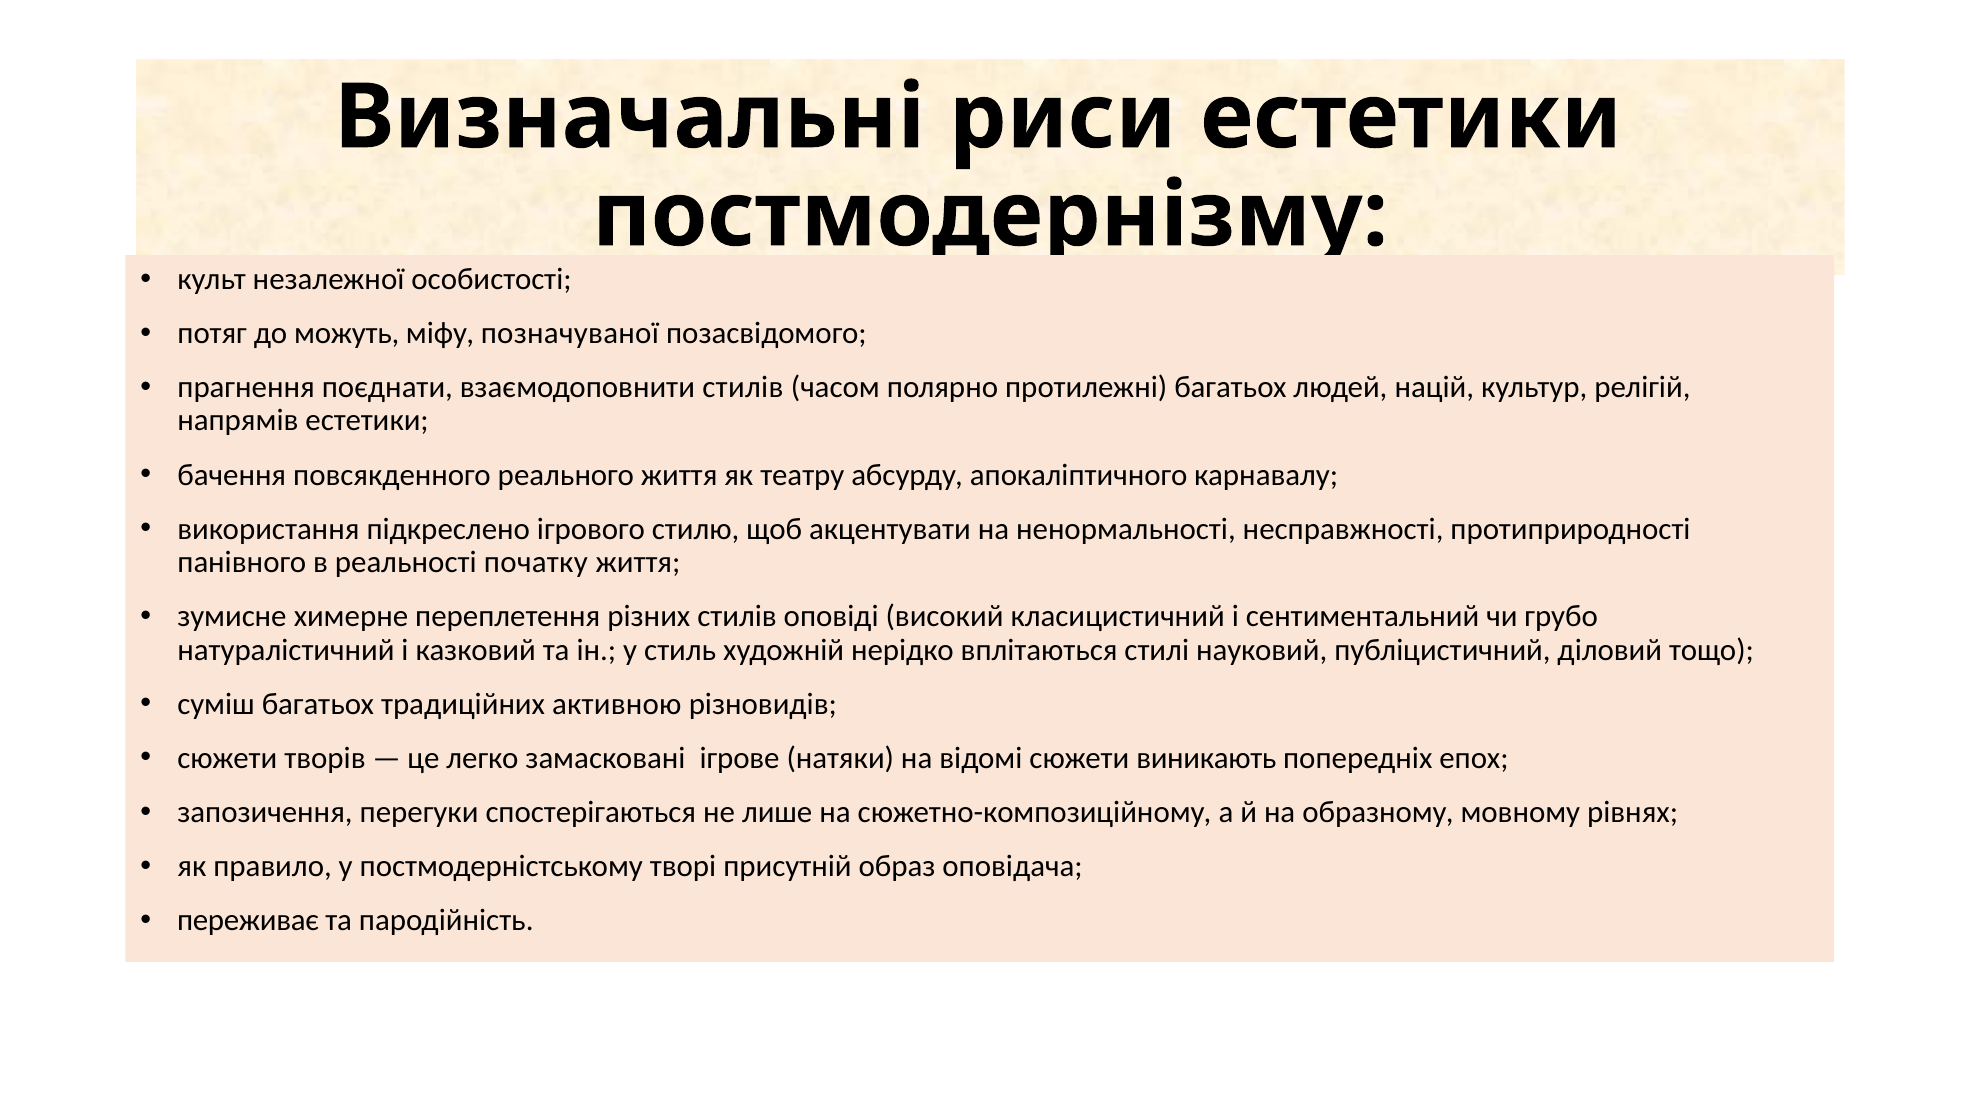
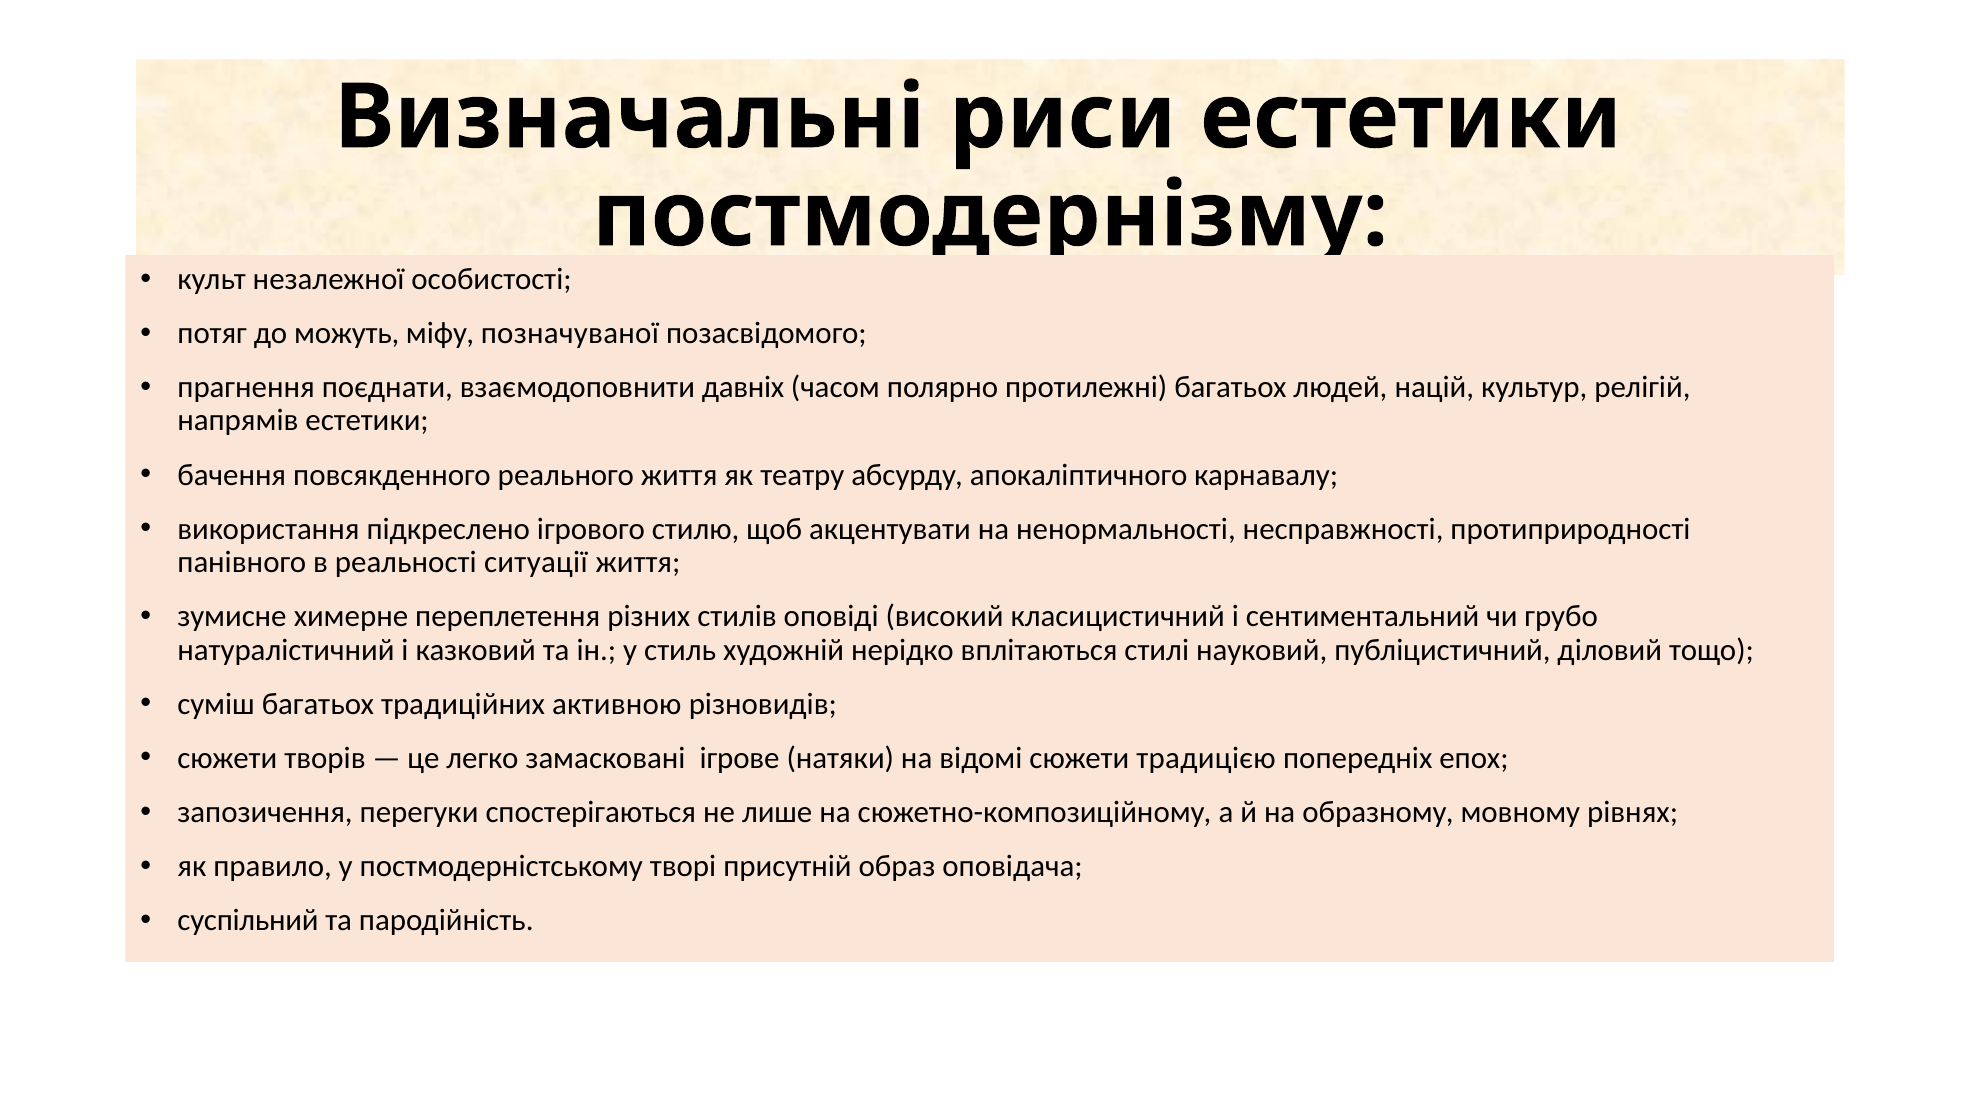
взаємодоповнити стилів: стилів -> давніх (743, 387)
початку: початку -> ситуації (536, 563)
виникають: виникають -> традицією (1206, 758)
переживає: переживає -> суспільний (248, 921)
